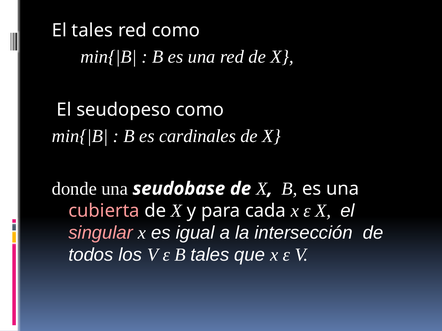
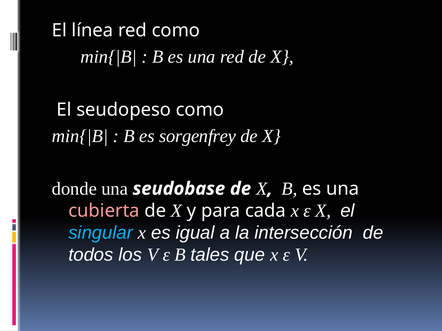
El tales: tales -> línea (92, 31)
cardinales: cardinales -> sorgenfrey (198, 136)
singular colour: pink -> light blue (101, 233)
